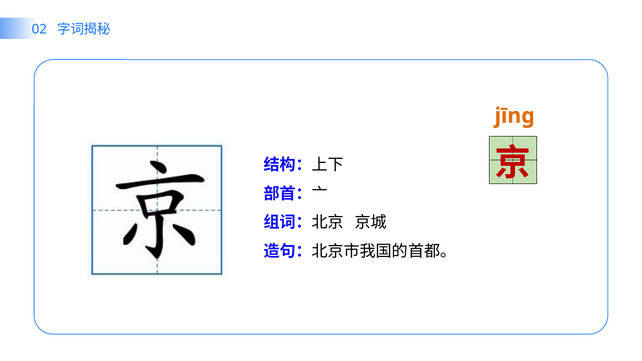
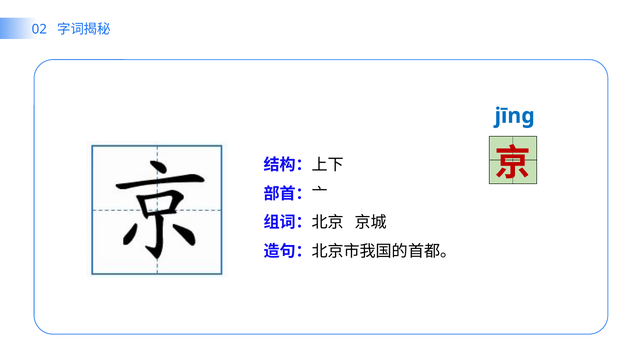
jīnɡ colour: orange -> blue (515, 116)
